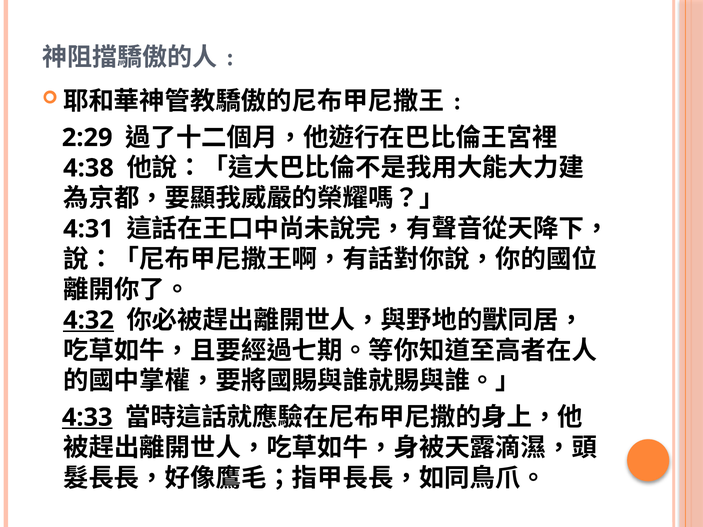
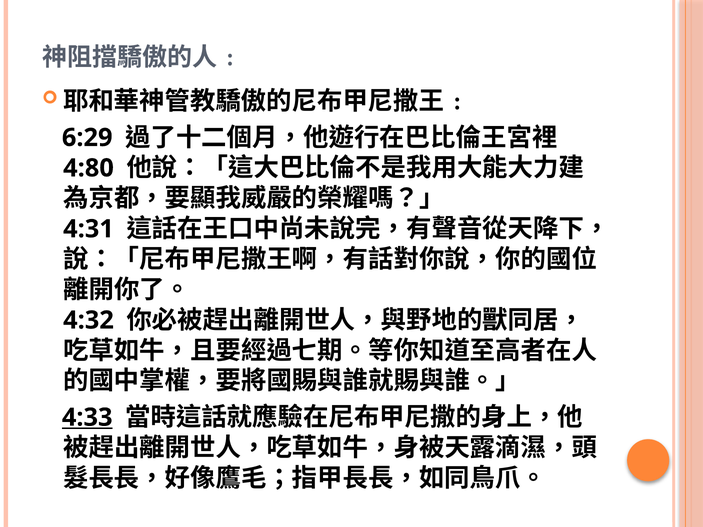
2:29: 2:29 -> 6:29 (87, 138)
4:38: 4:38 -> 4:80 (89, 168)
4:32 underline: present -> none (89, 320)
